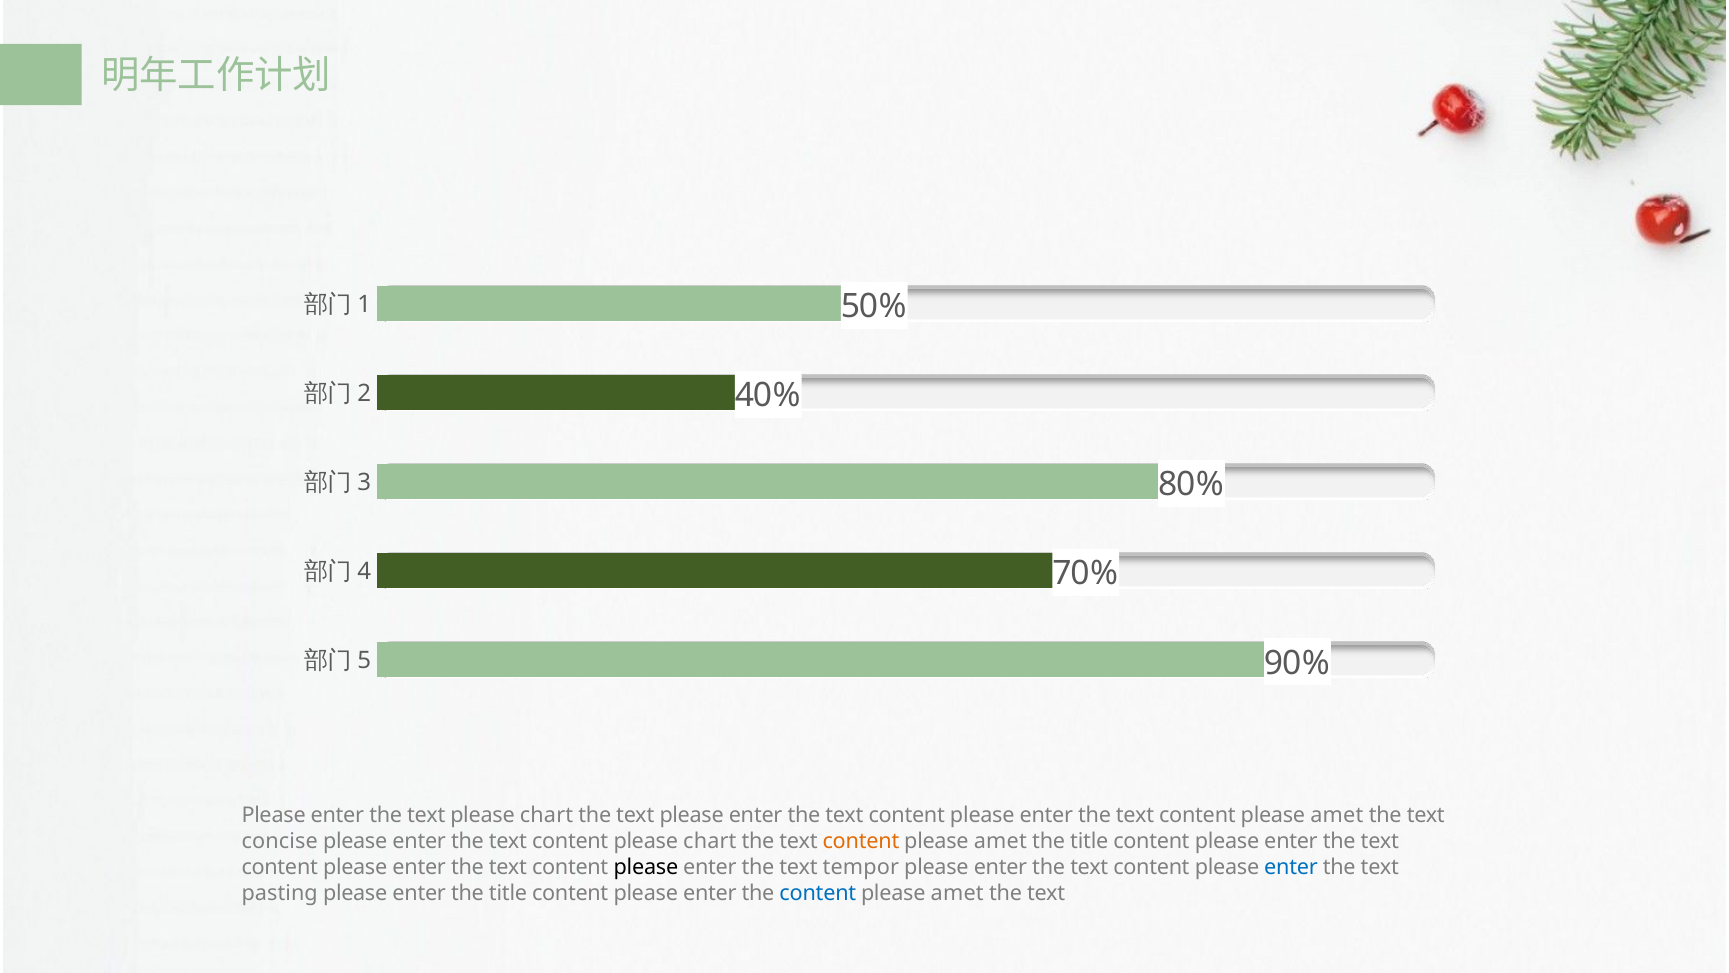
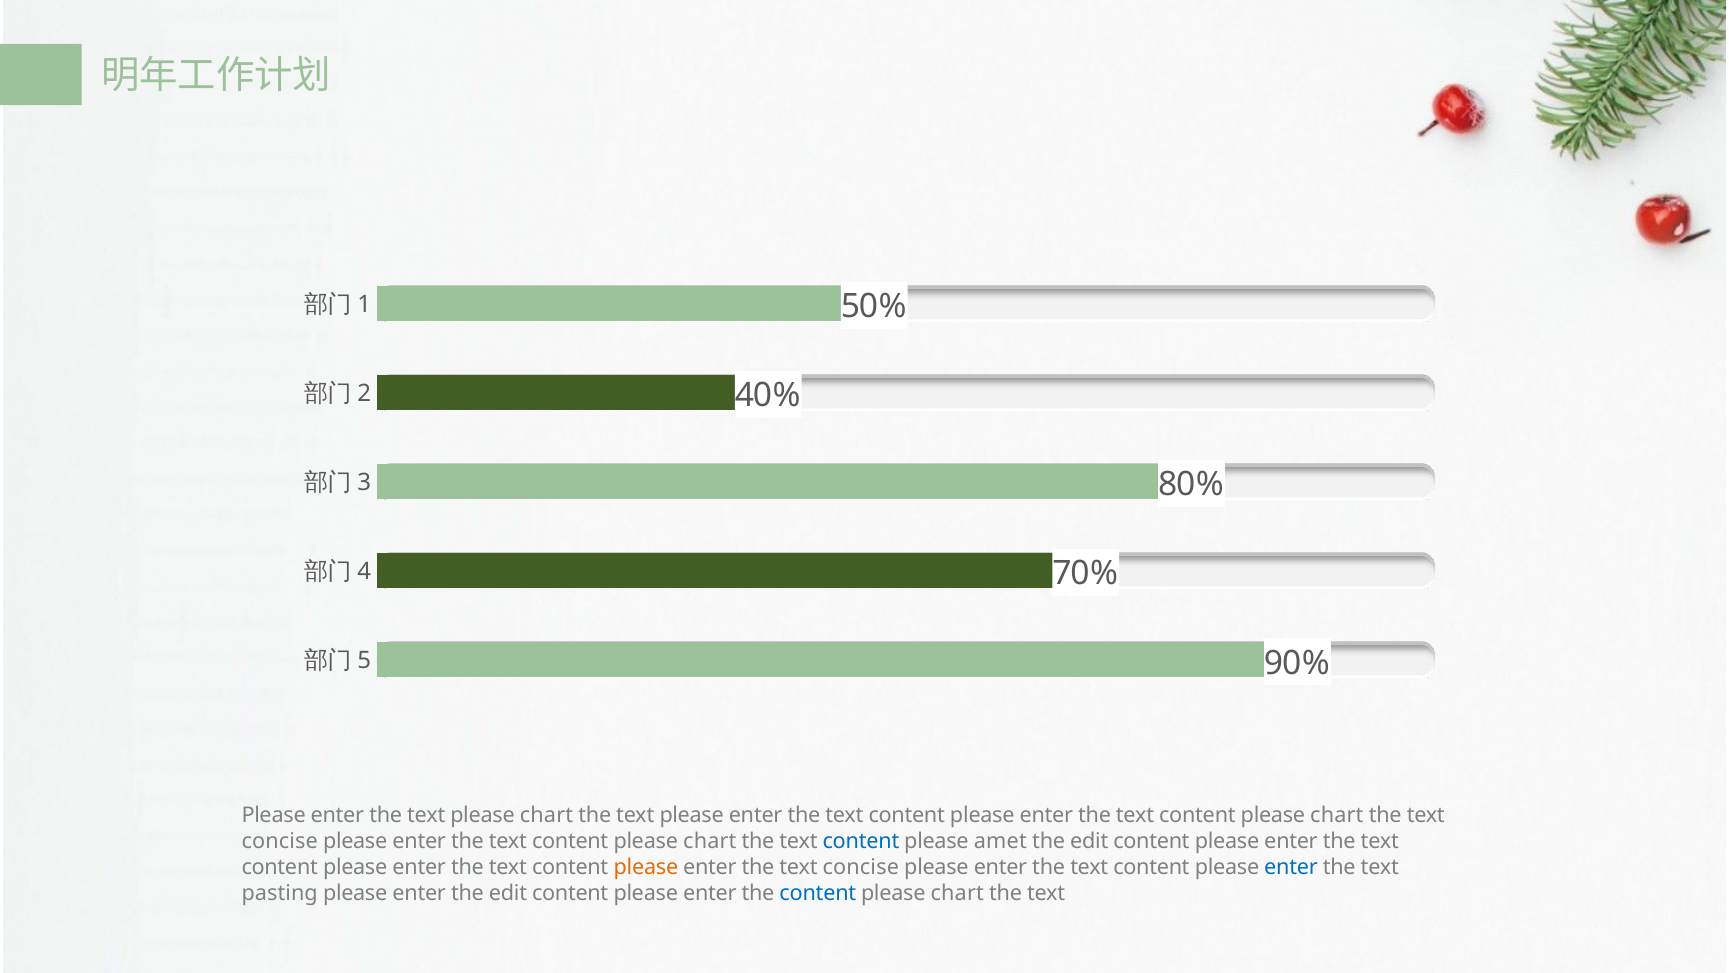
amet: amet -> chart (1337, 815)
content colour: orange -> blue (861, 841)
title: title -> edit (1089, 841)
please colour: black -> orange (646, 867)
enter the text tempor: tempor -> concise (861, 867)
enter the title: title -> edit (508, 893)
amet: amet -> chart (957, 893)
